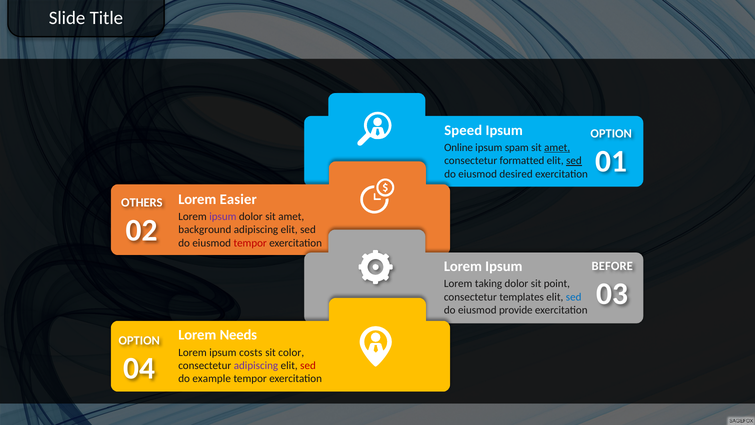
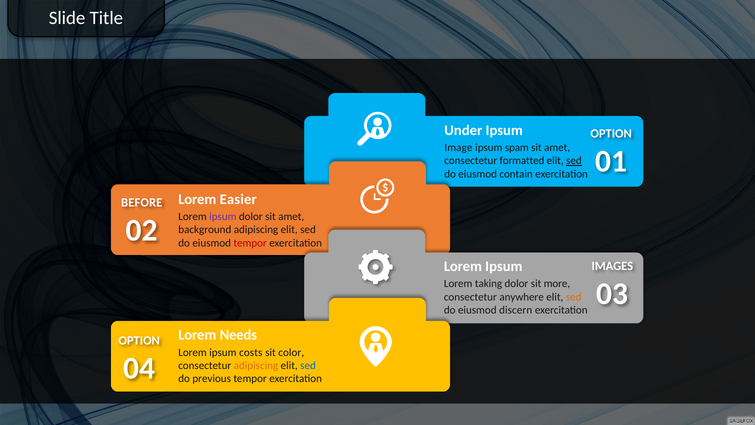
Speed: Speed -> Under (463, 130)
Online: Online -> Image (458, 147)
amet underline: present -> none (557, 147)
desired: desired -> contain (516, 174)
OTHERS: OTHERS -> BEFORE (142, 202)
BEFORE: BEFORE -> IMAGES (612, 266)
point: point -> more (557, 284)
templates: templates -> anywhere (522, 297)
sed colour: blue -> orange (574, 297)
provide: provide -> discern (516, 310)
adipiscing colour: purple -> orange (256, 365)
sed colour: red -> blue (308, 365)
example: example -> previous (212, 379)
